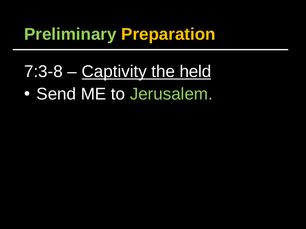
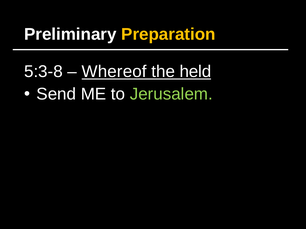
Preliminary colour: light green -> white (70, 34)
7:3-8: 7:3-8 -> 5:3-8 (43, 72)
Captivity: Captivity -> Whereof (114, 72)
